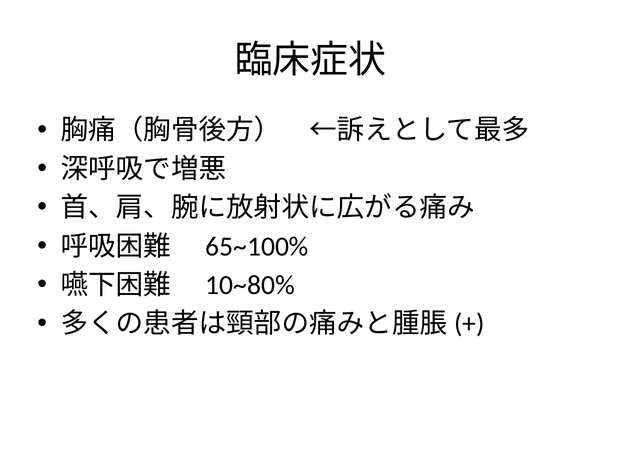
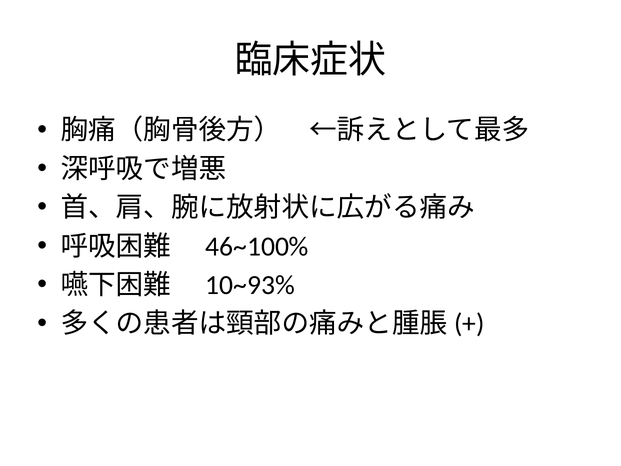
65~100%: 65~100% -> 46~100% (257, 246)
10~80%: 10~80% -> 10~93% (250, 285)
